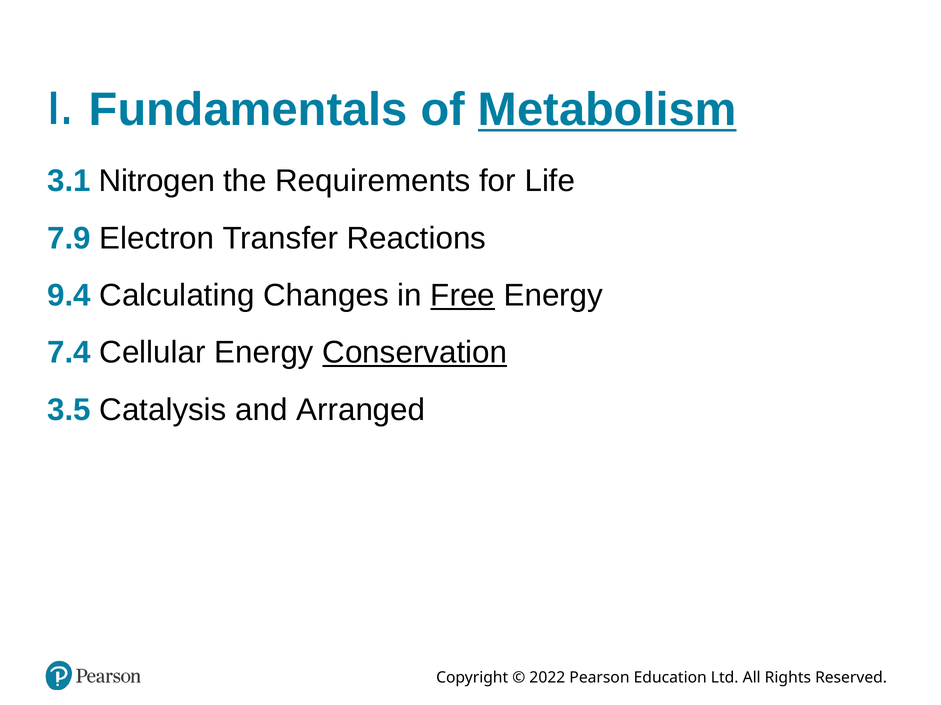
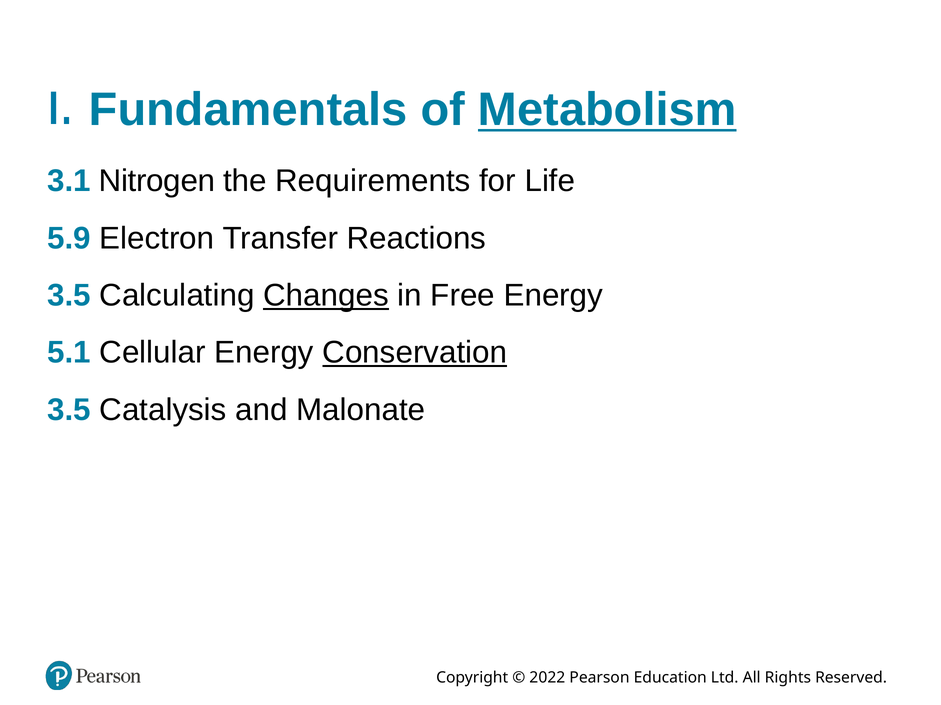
7.9: 7.9 -> 5.9 (69, 238)
9.4: 9.4 -> 3.5 (69, 296)
Changes underline: none -> present (326, 296)
Free underline: present -> none (463, 296)
7.4: 7.4 -> 5.1 (69, 353)
Arranged: Arranged -> Malonate (361, 410)
